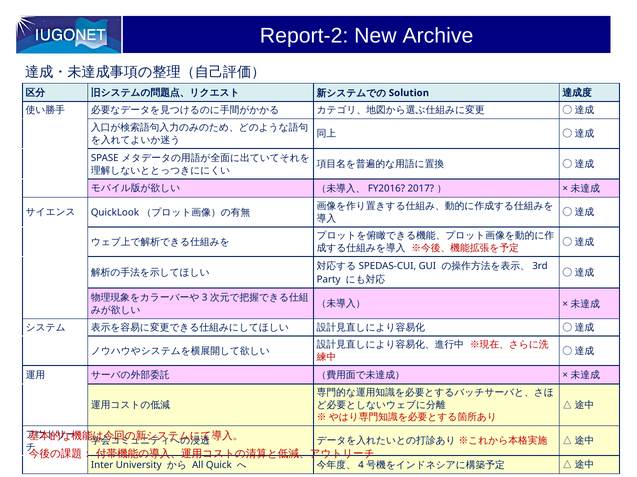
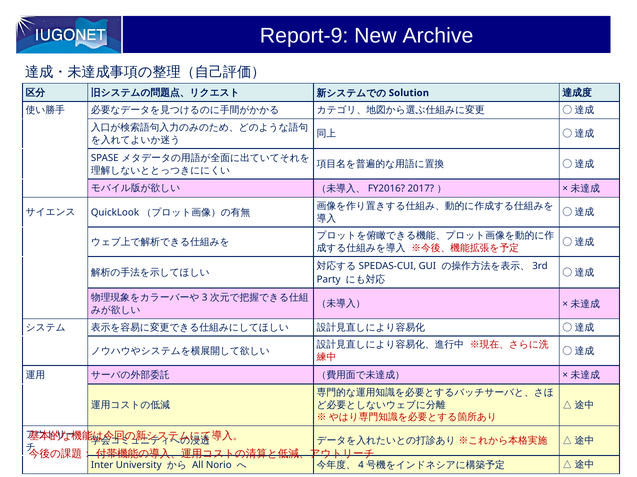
Report-2: Report-2 -> Report-9 (304, 36)
Quick: Quick -> Norio (219, 466)
